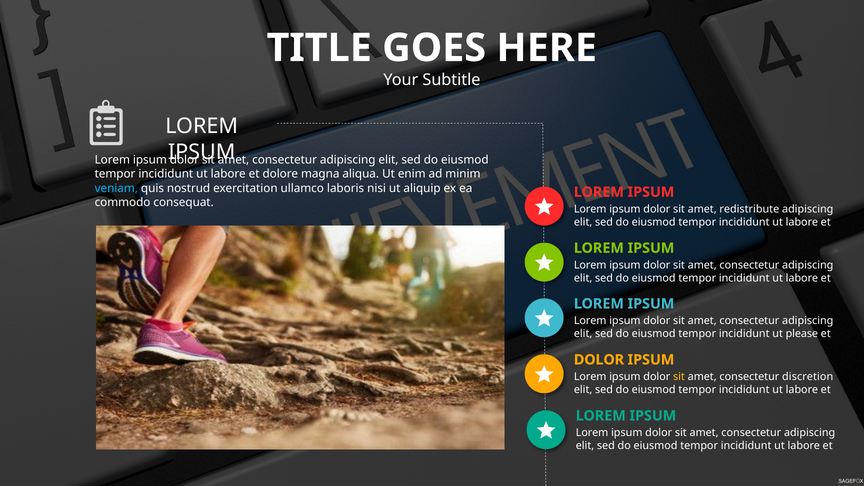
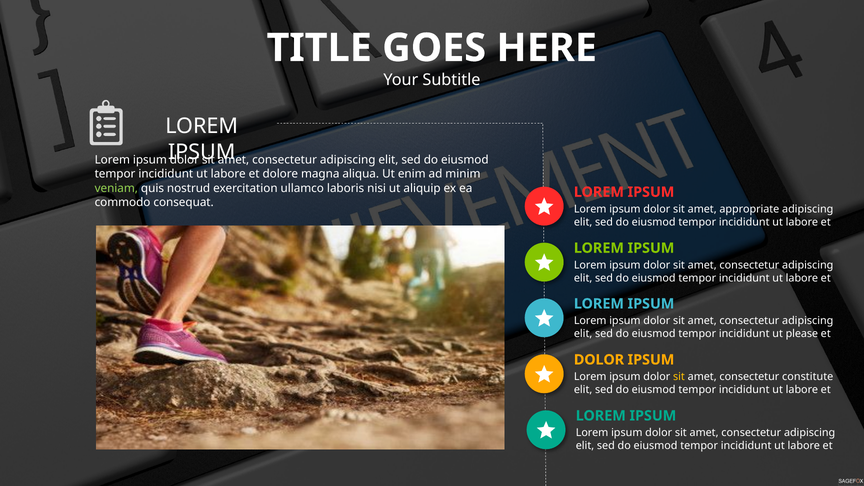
veniam colour: light blue -> light green (116, 188)
redistribute: redistribute -> appropriate (749, 209)
discretion: discretion -> constitute (808, 377)
